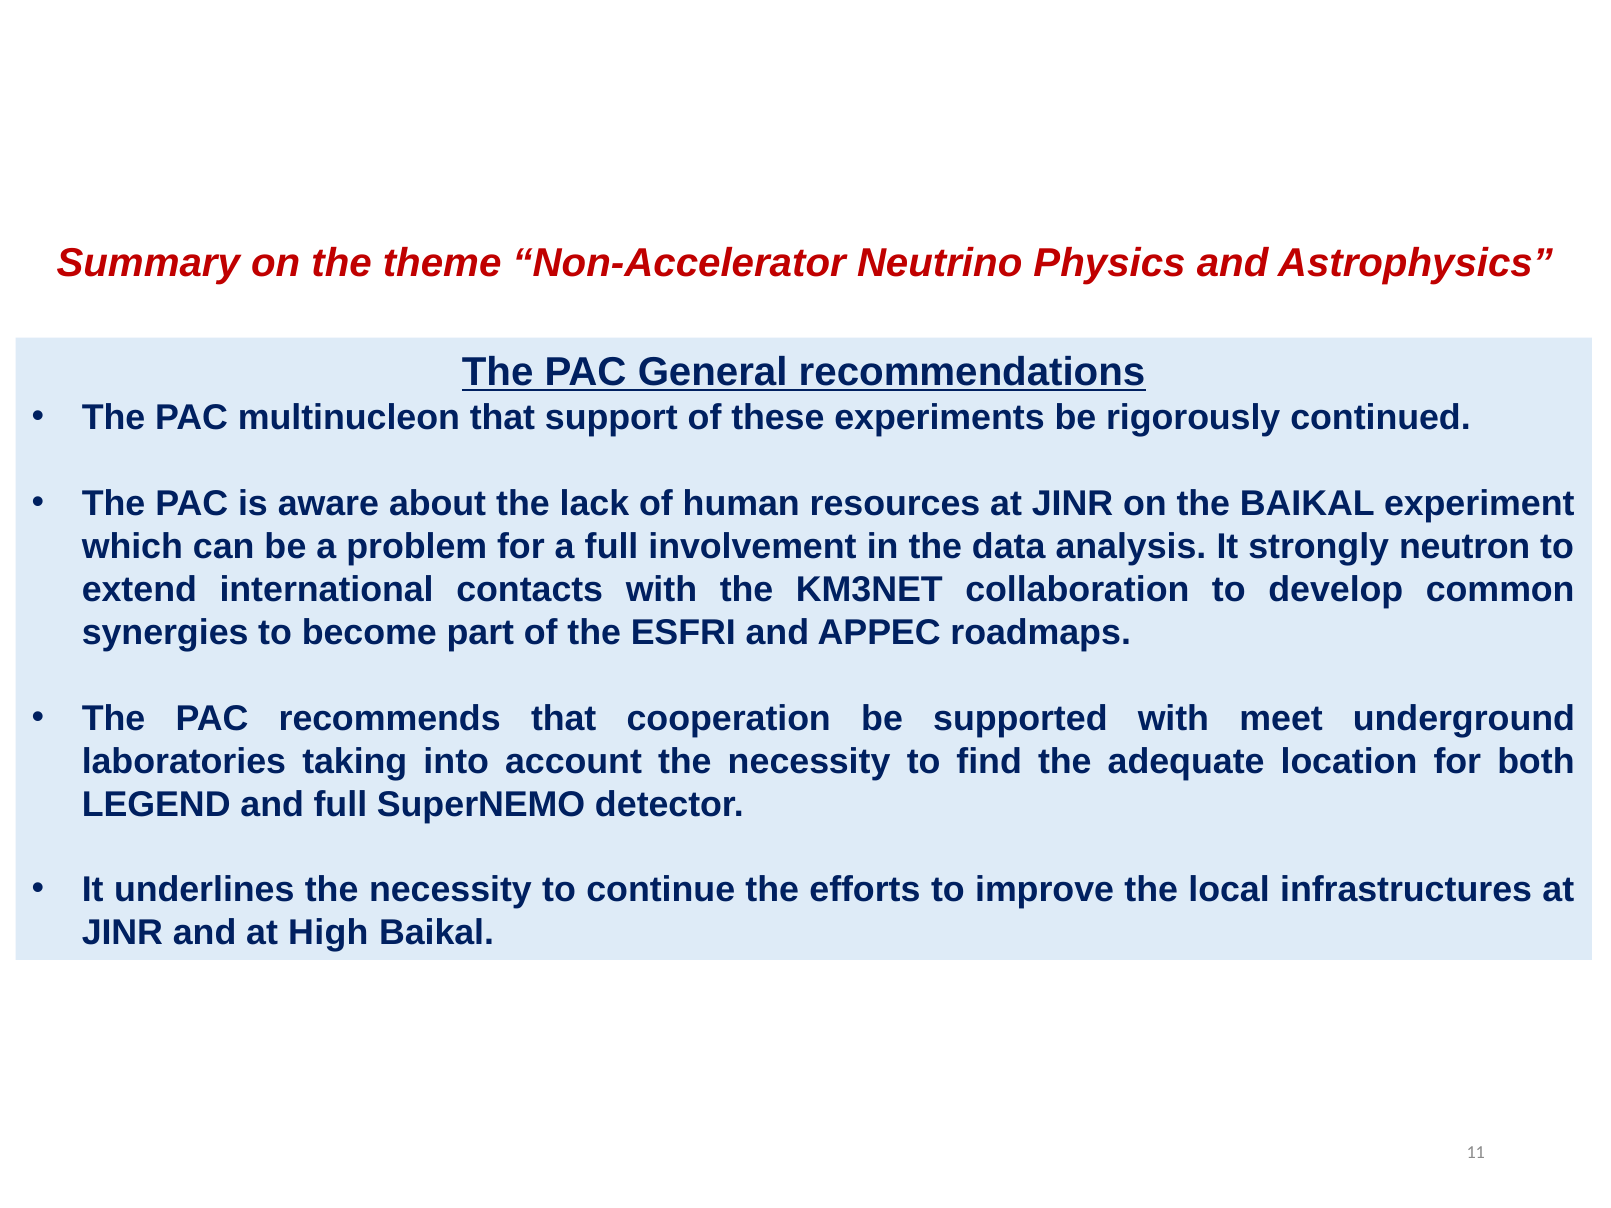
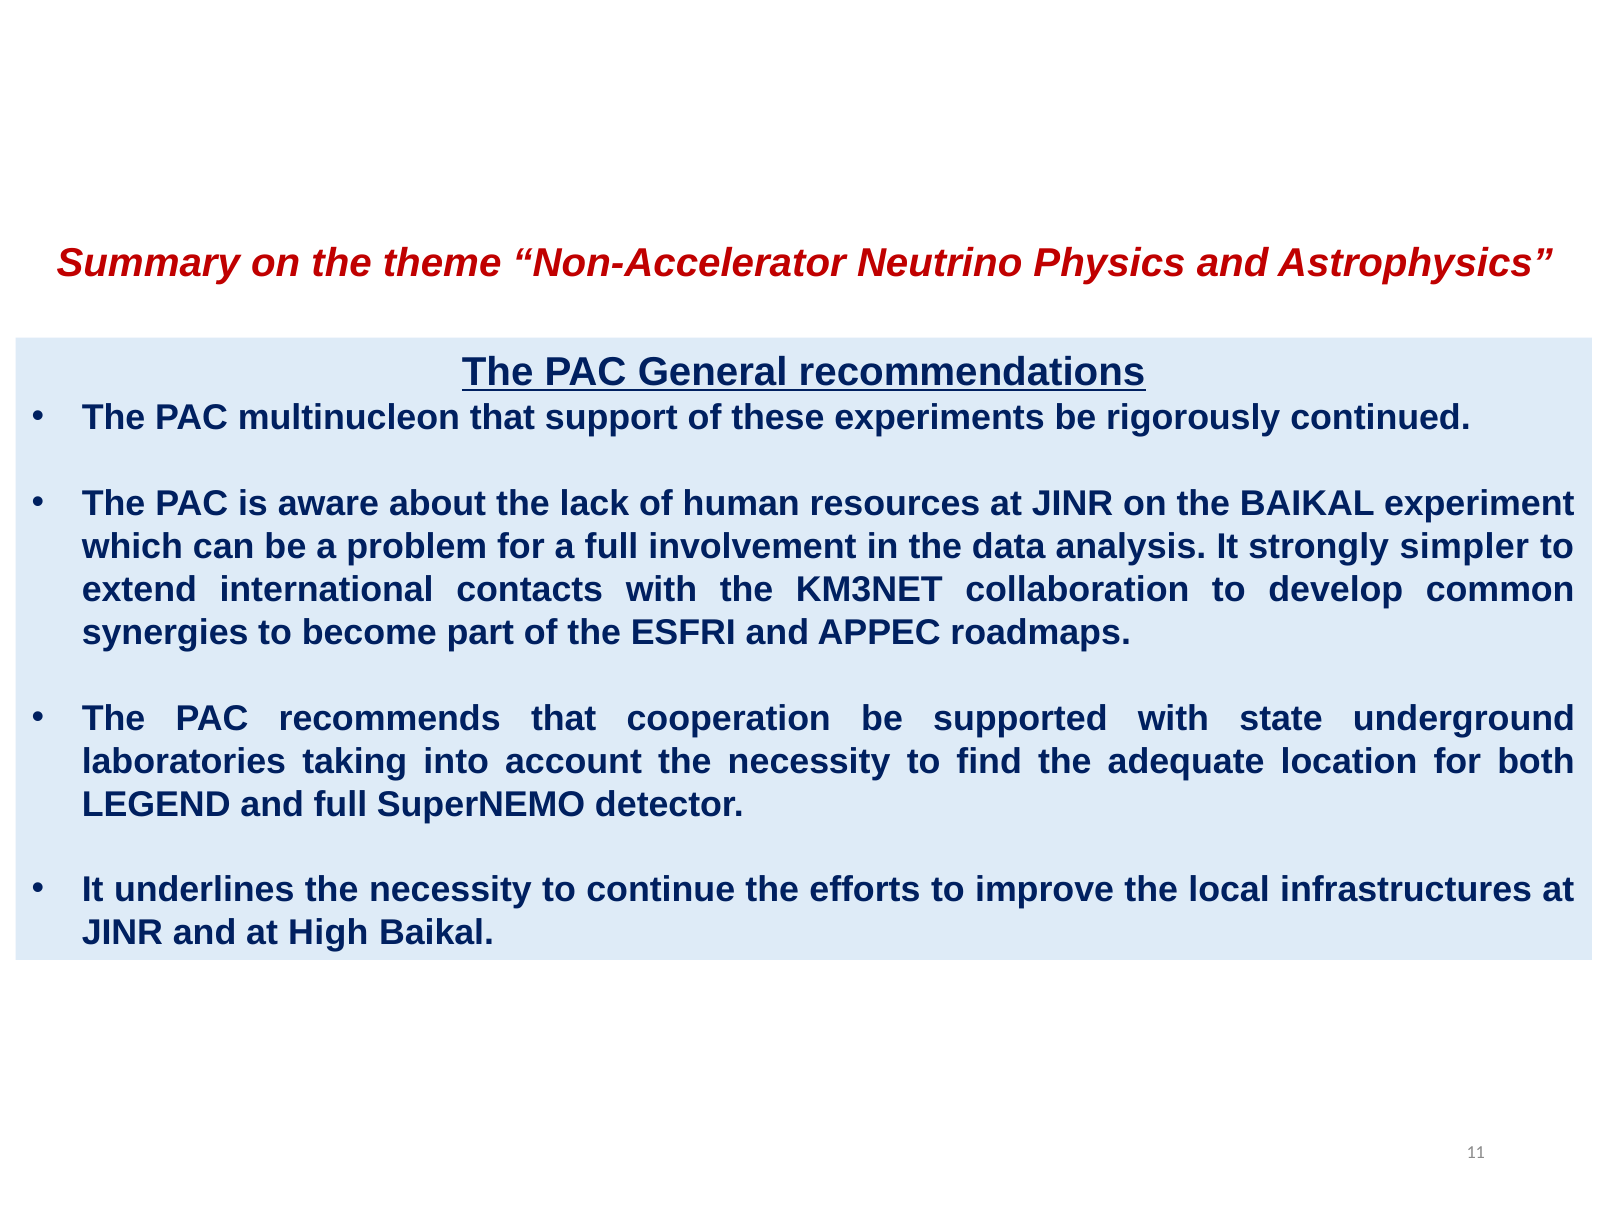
neutron: neutron -> simpler (1464, 547)
meet: meet -> state (1281, 719)
